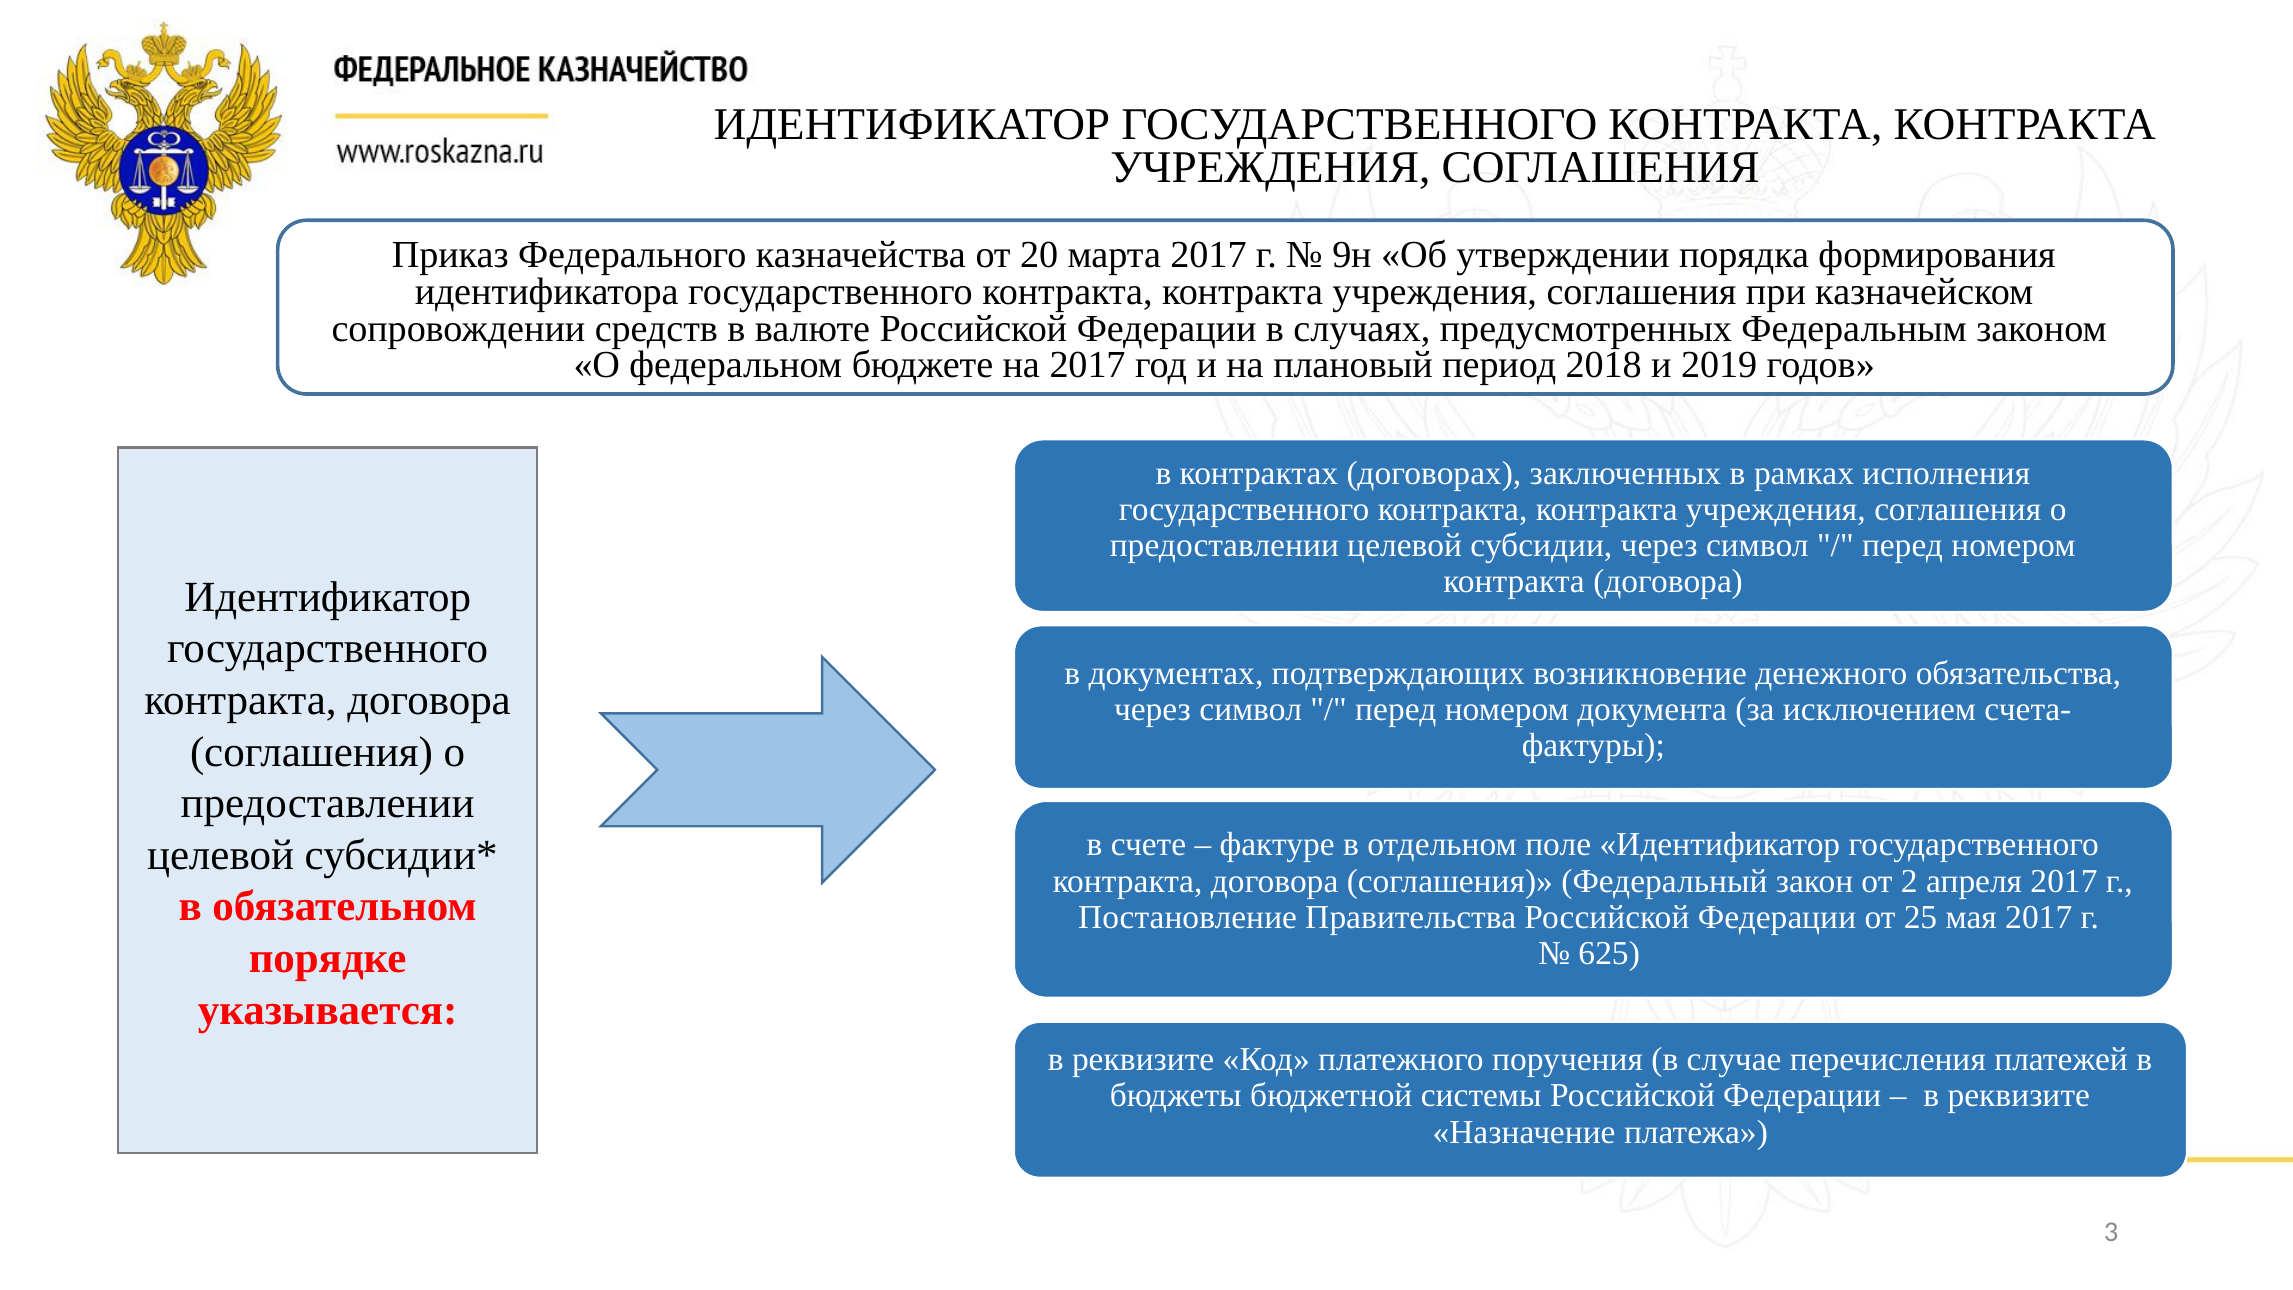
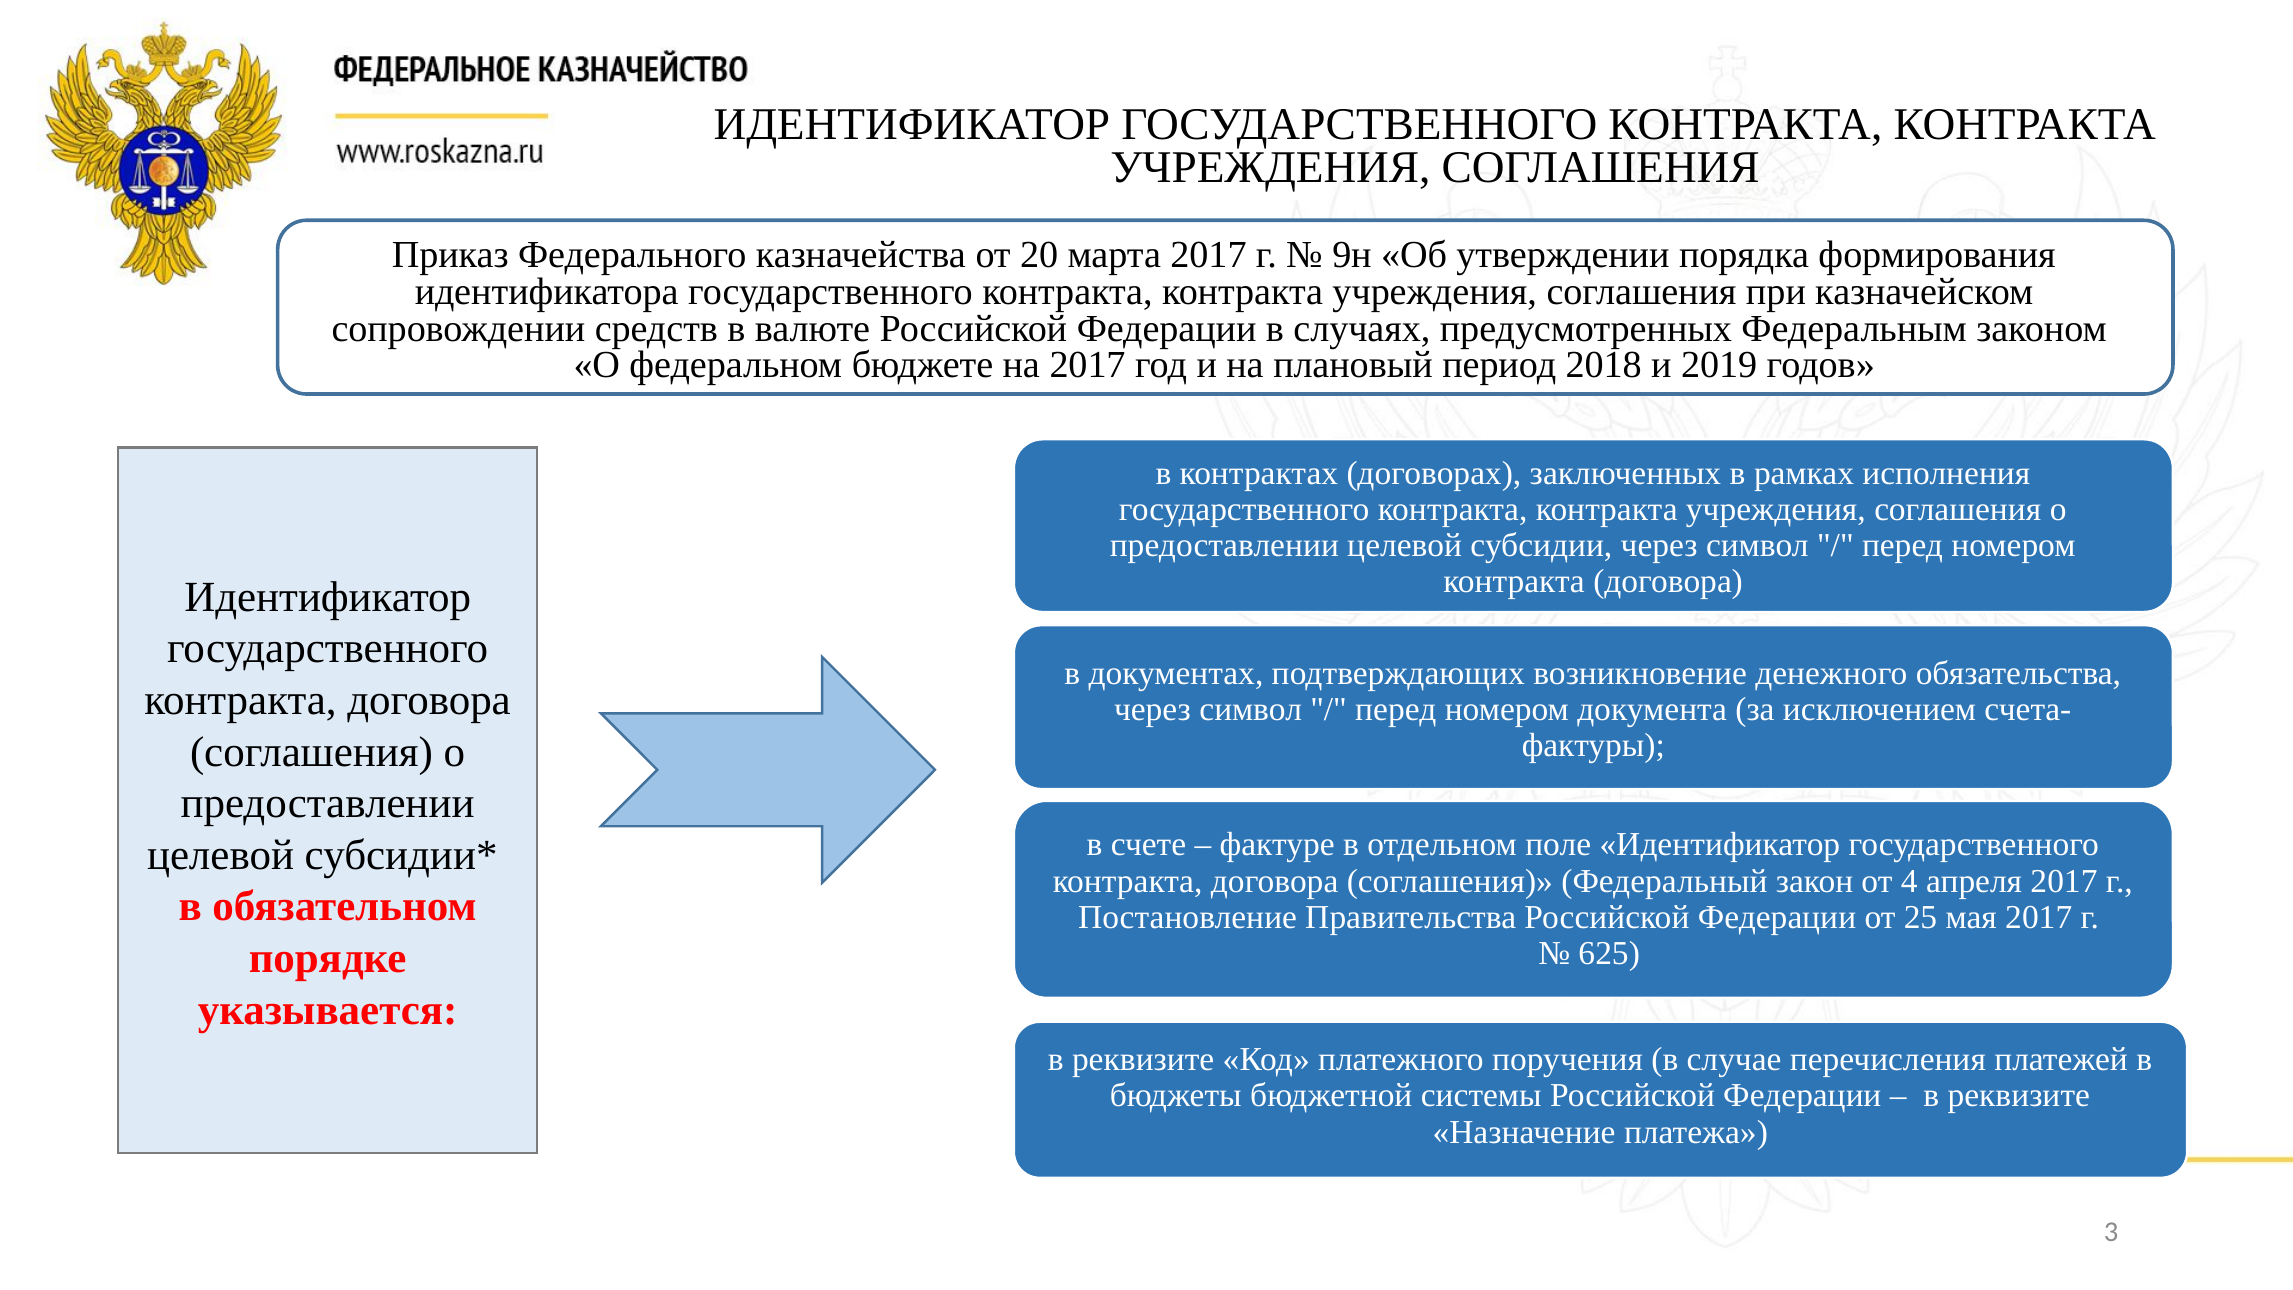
2: 2 -> 4 (1909, 881)
